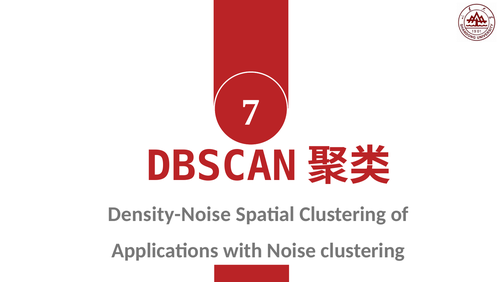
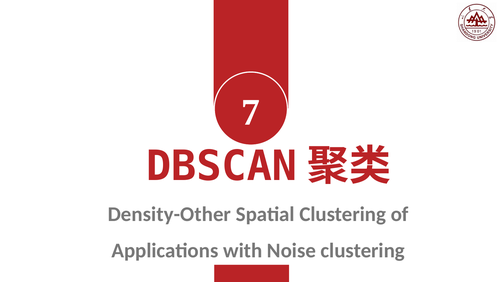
Density-Noise: Density-Noise -> Density-Other (169, 214)
